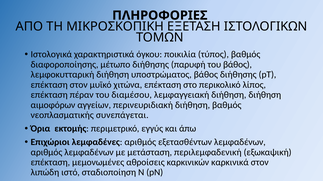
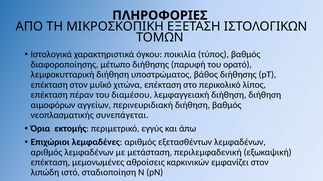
του βάθος: βάθος -> ορατό (237, 65)
καρκινικά: καρκινικά -> εμφανίζει (230, 163)
